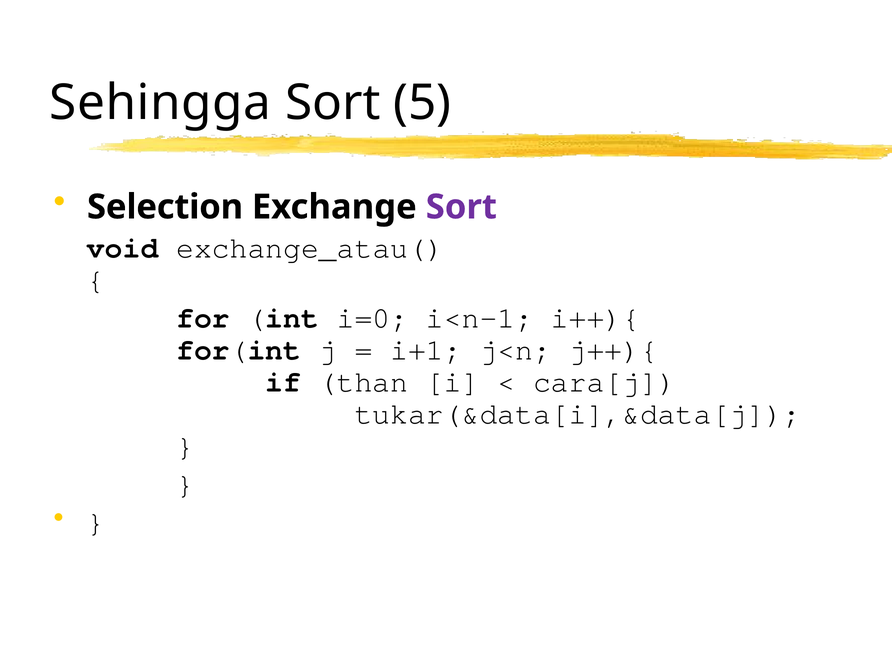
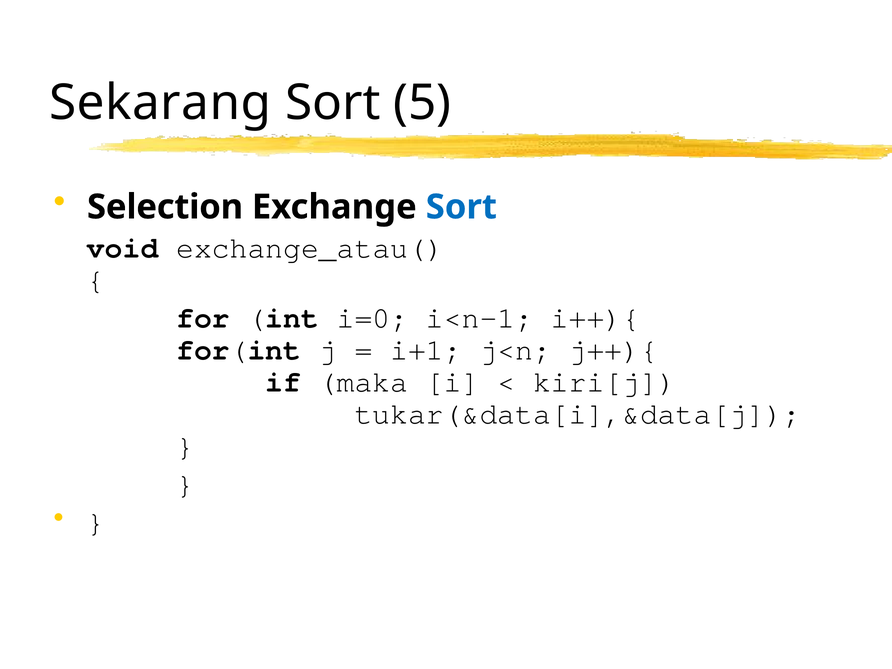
Sehingga: Sehingga -> Sekarang (160, 103)
Sort colour: purple -> blue (461, 207)
than: than -> maka (364, 382)
cara[j: cara[j -> kiri[j (604, 382)
